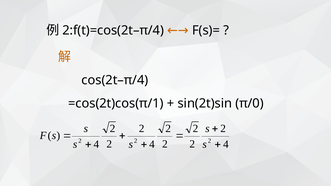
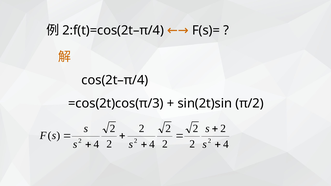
=cos(2t)cos(π/1: =cos(2t)cos(π/1 -> =cos(2t)cos(π/3 (116, 103)
π/0: π/0 -> π/2 (250, 103)
